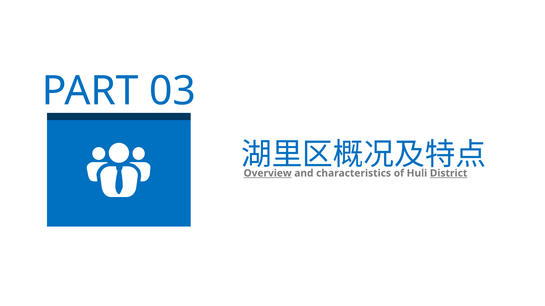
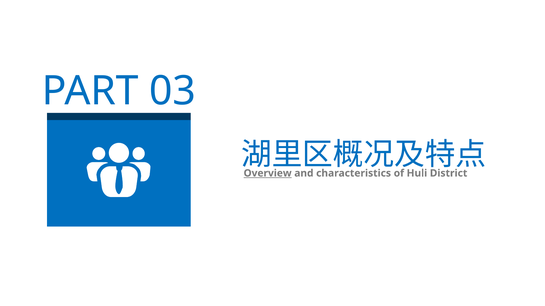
District underline: present -> none (449, 173)
